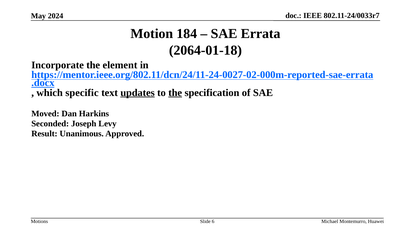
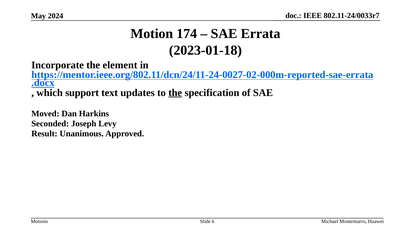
184: 184 -> 174 (187, 34)
2064-01-18: 2064-01-18 -> 2023-01-18 (205, 50)
specific: specific -> support (82, 93)
updates underline: present -> none (138, 93)
